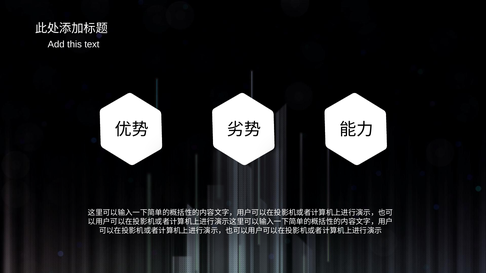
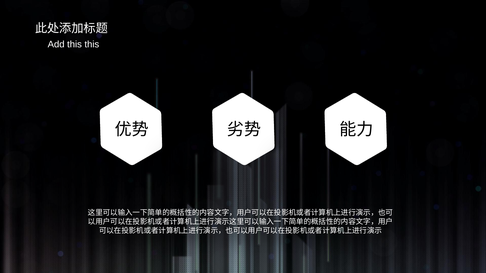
this text: text -> this (92, 45)
